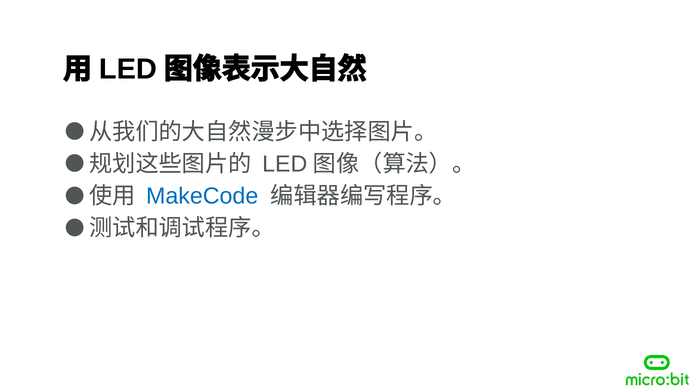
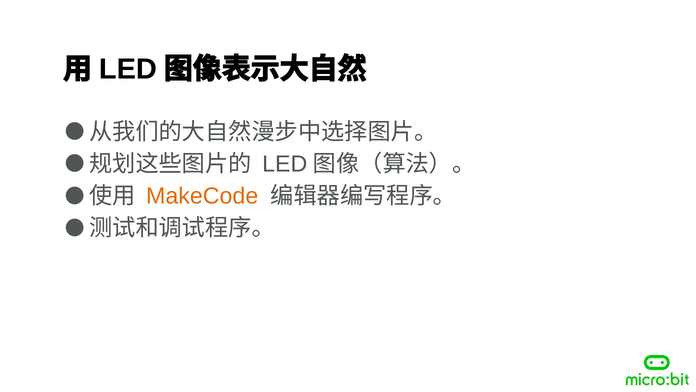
MakeCode colour: blue -> orange (202, 196)
